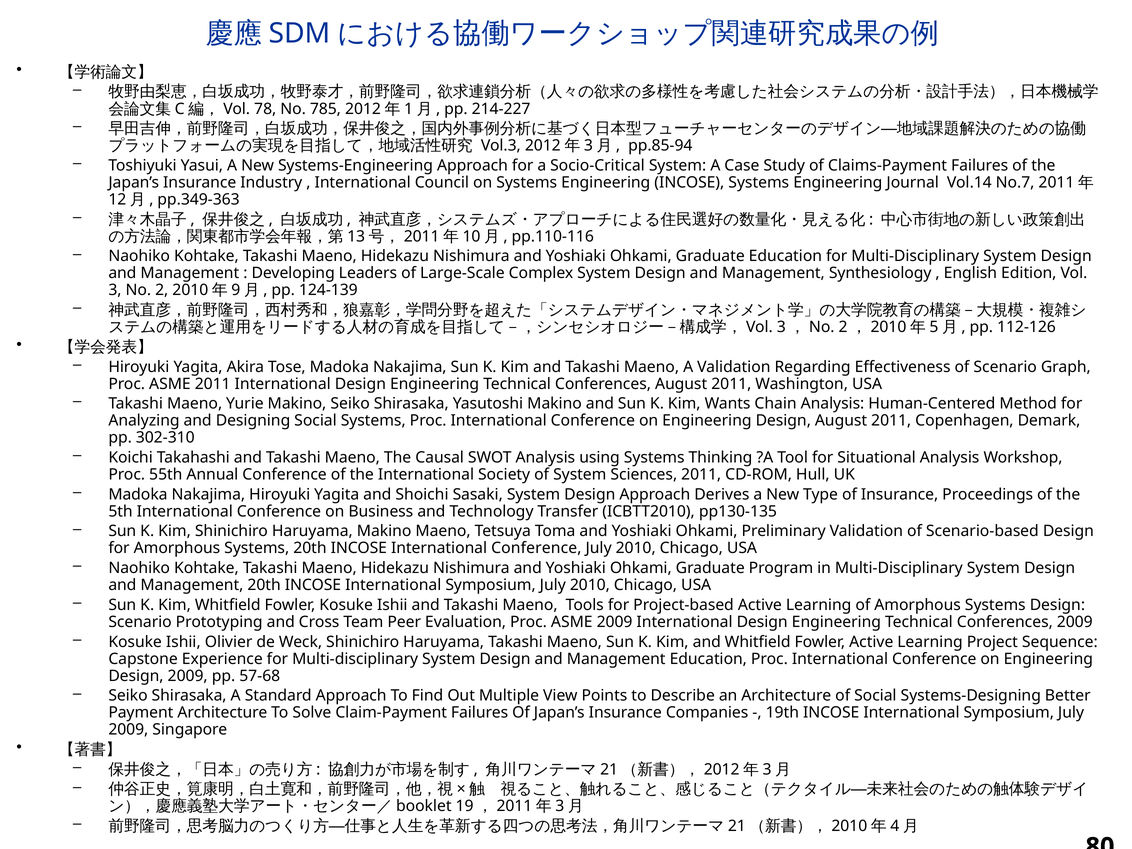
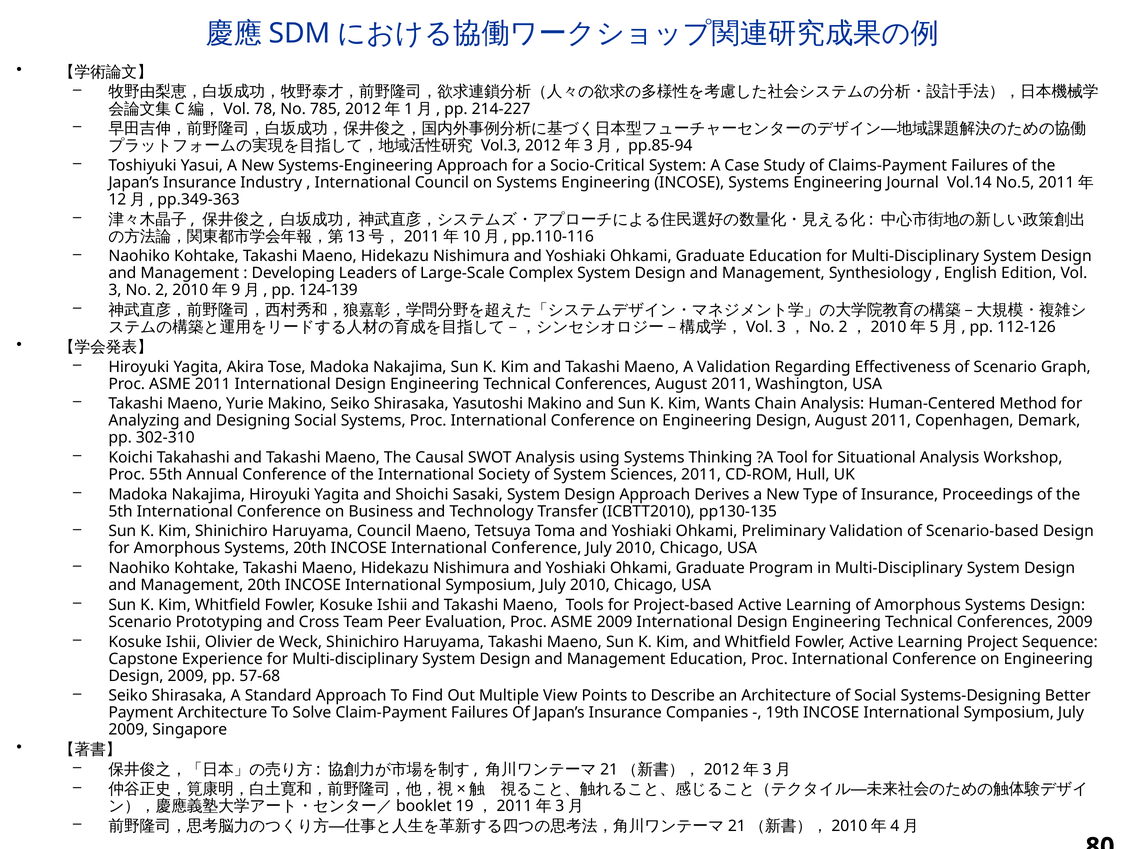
No.7: No.7 -> No.5 (1015, 183)
Haruyama Makino: Makino -> Council (384, 531)
